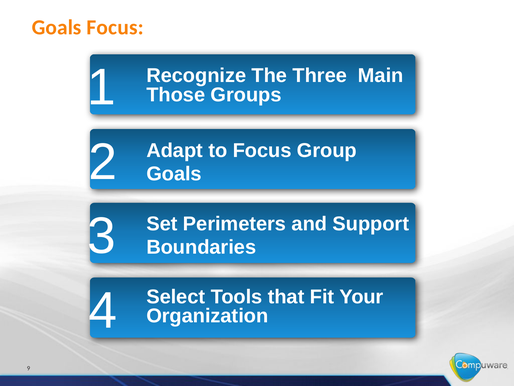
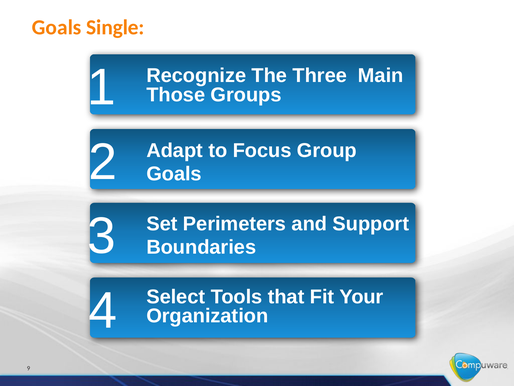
Goals Focus: Focus -> Single (115, 27)
